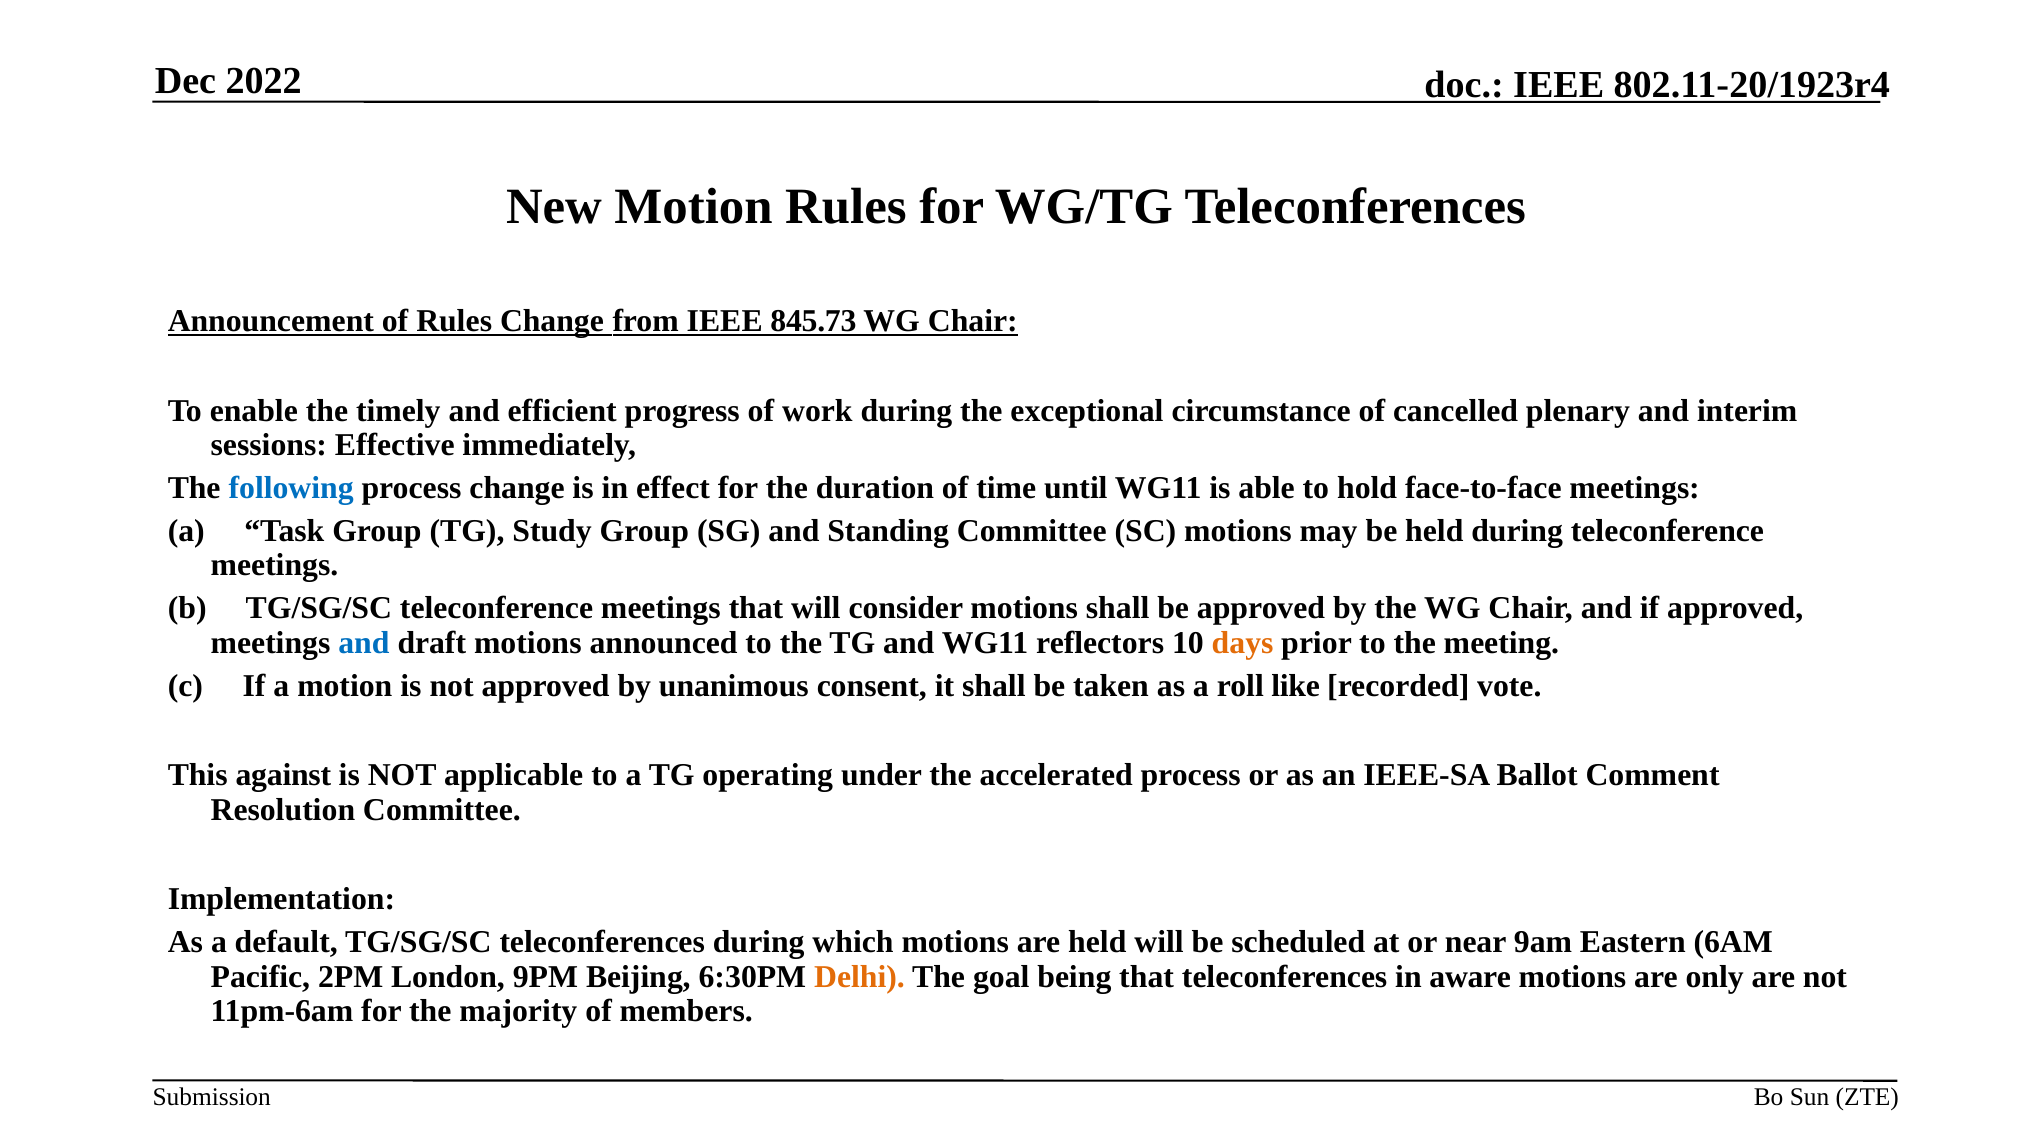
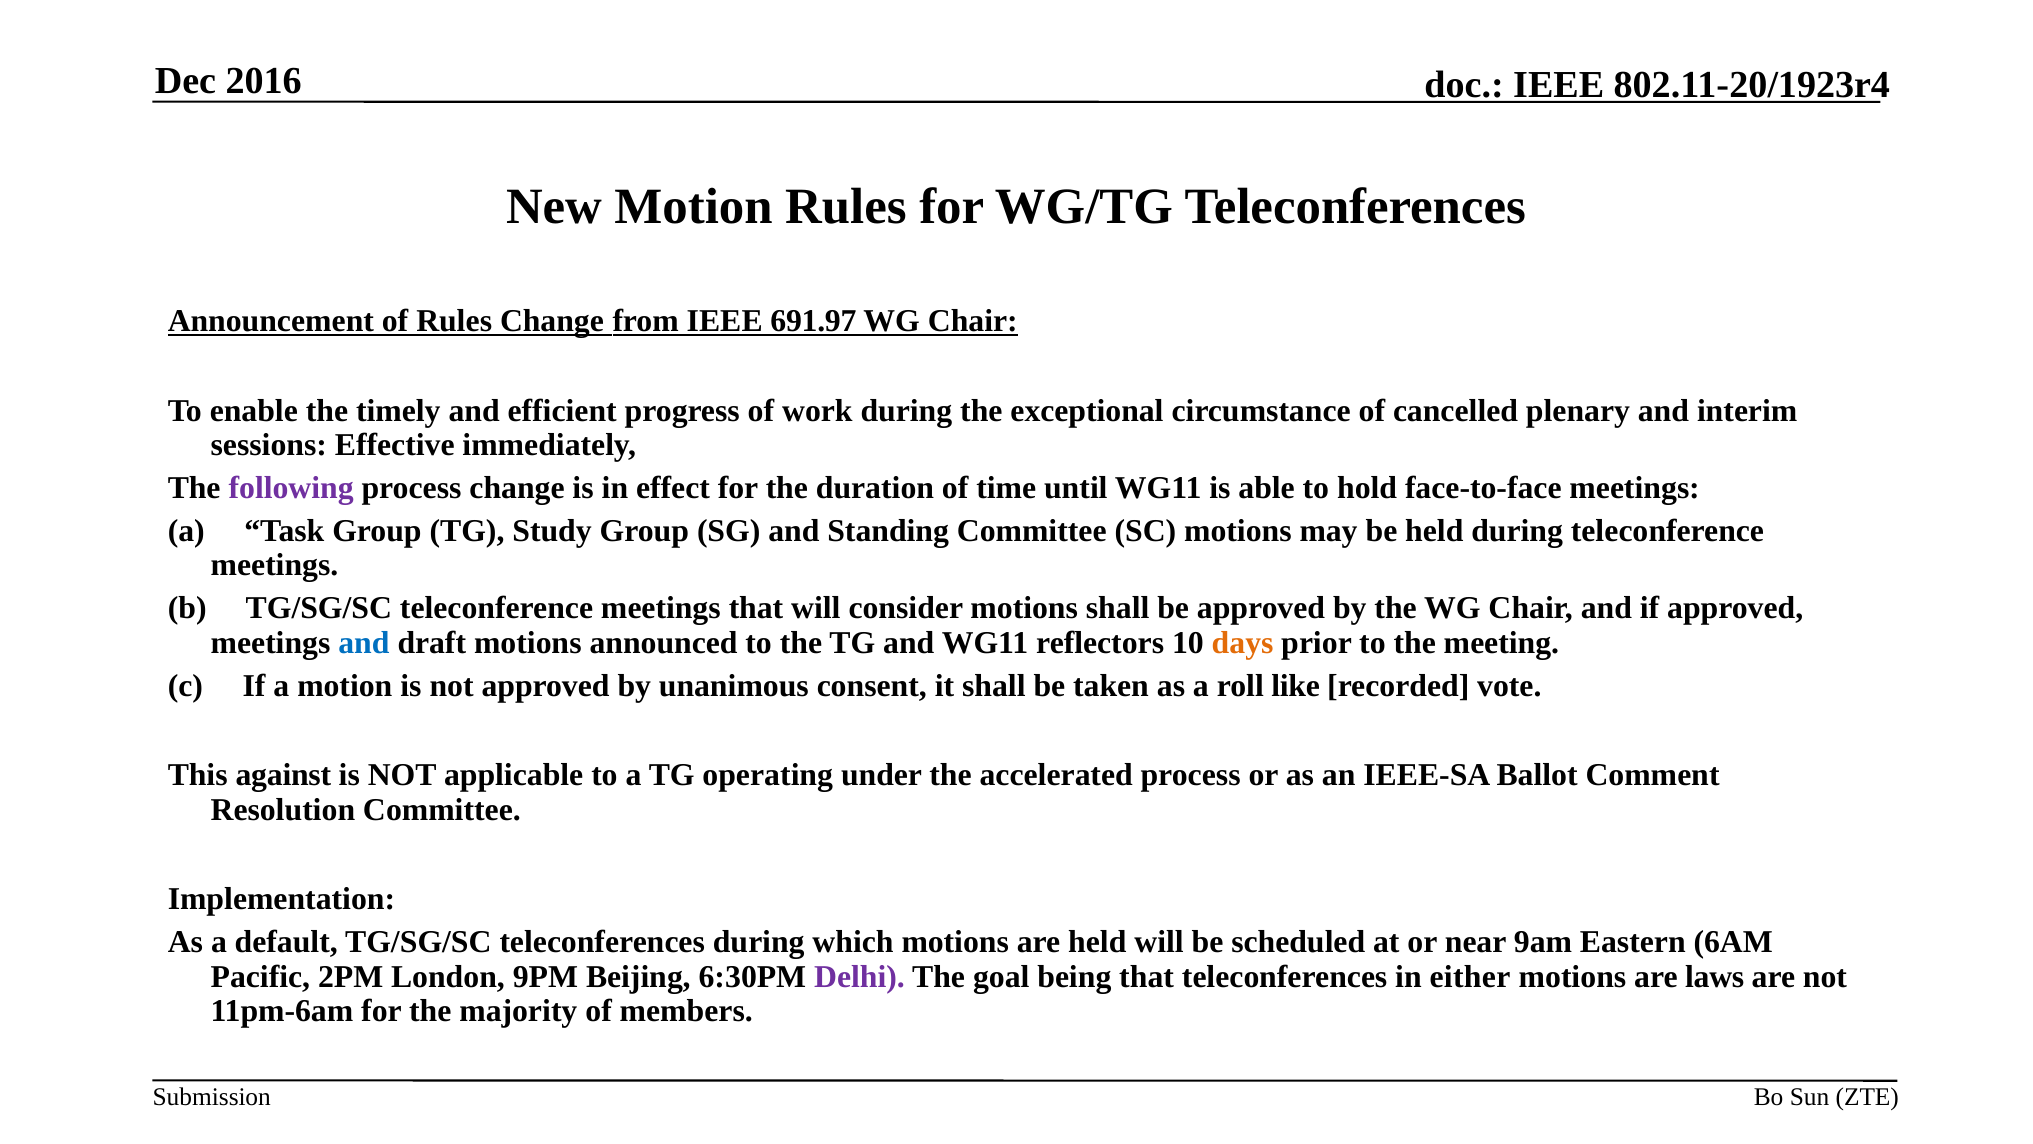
2022: 2022 -> 2016 (264, 81)
845.73: 845.73 -> 691.97 (813, 321)
following colour: blue -> purple (291, 488)
Delhi colour: orange -> purple (860, 976)
aware: aware -> either (1470, 976)
only: only -> laws (1715, 976)
